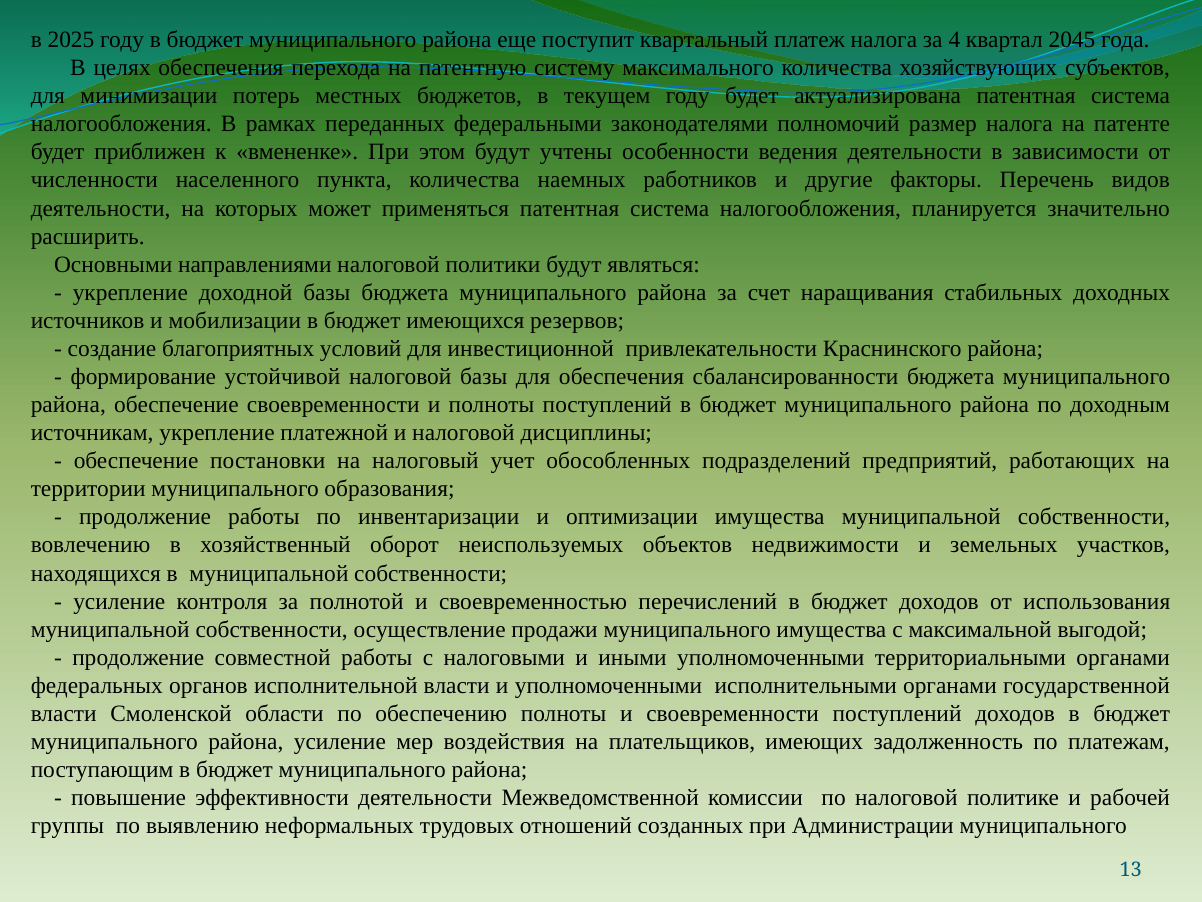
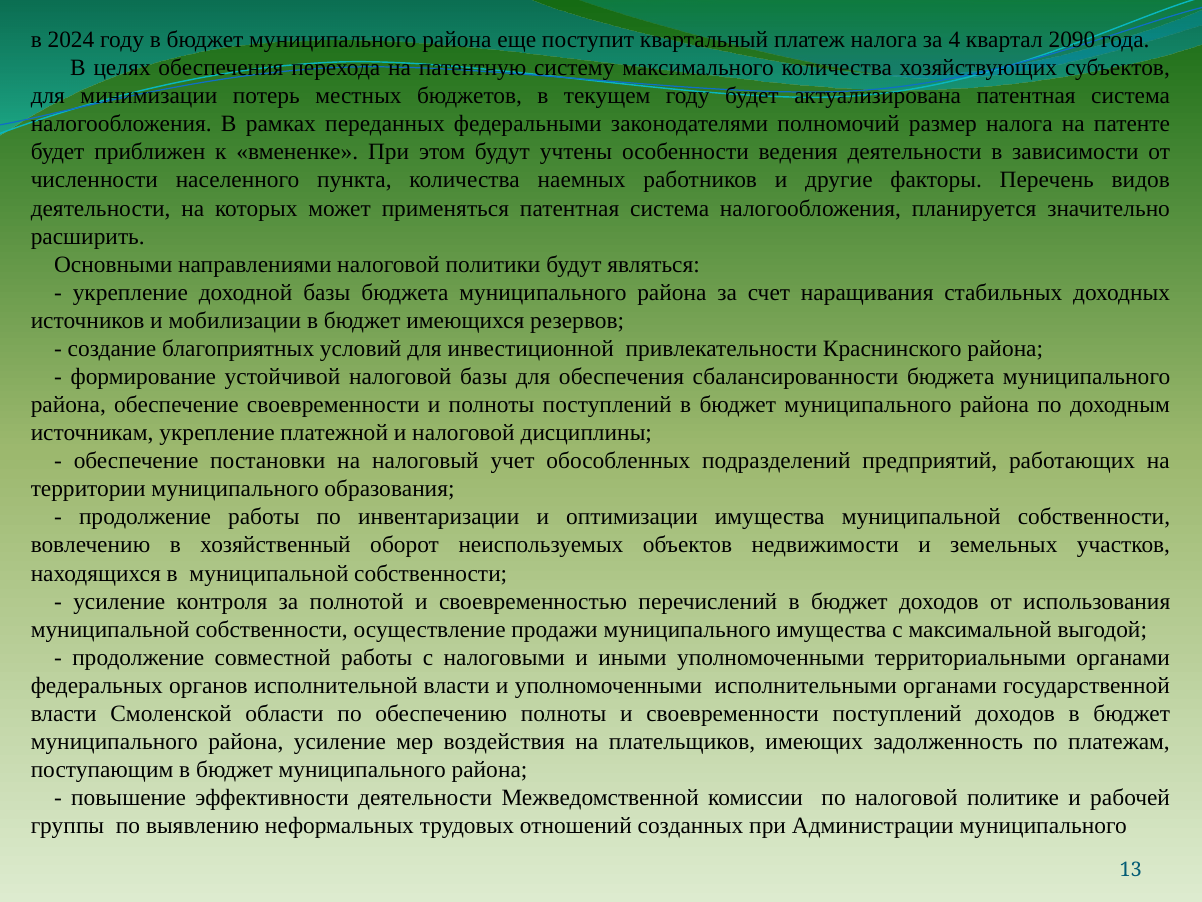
2025: 2025 -> 2024 (71, 40)
2045: 2045 -> 2090 (1072, 40)
